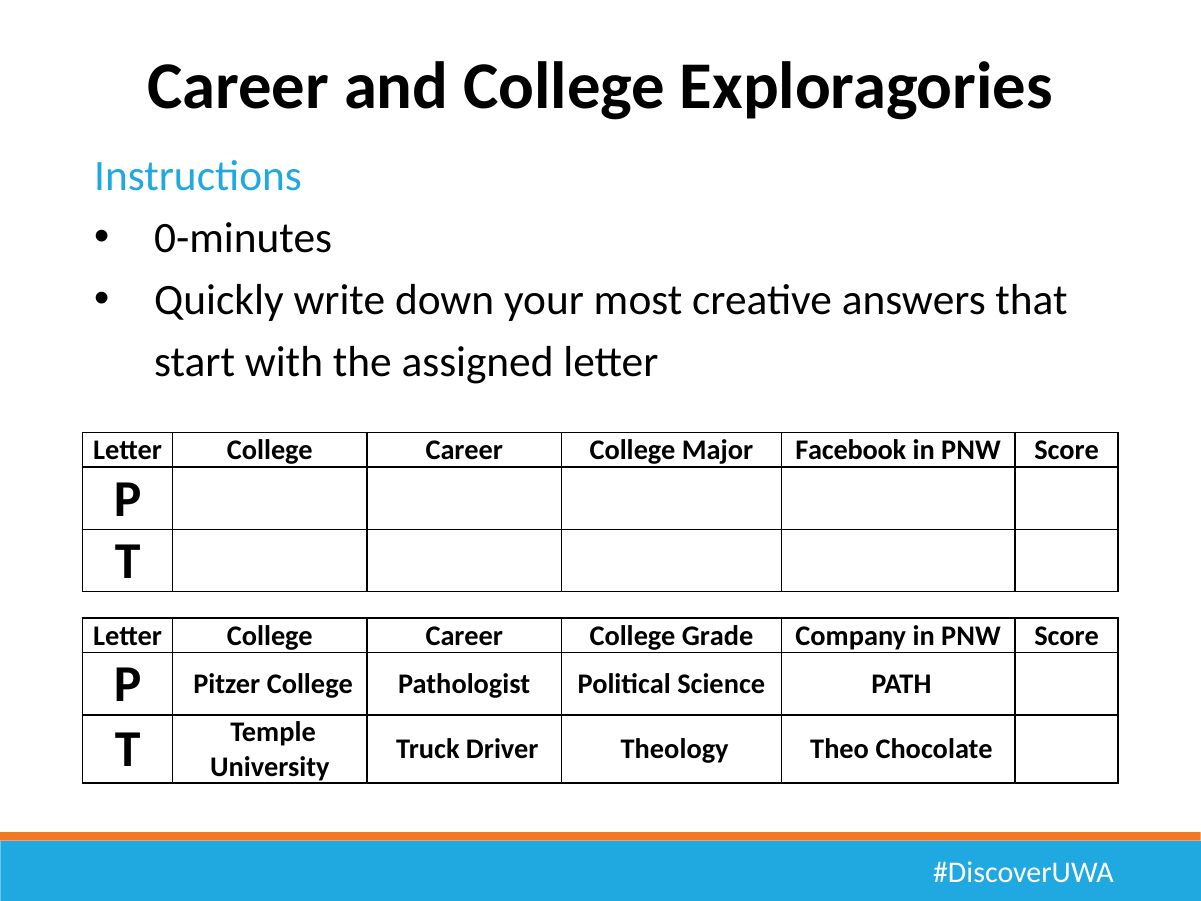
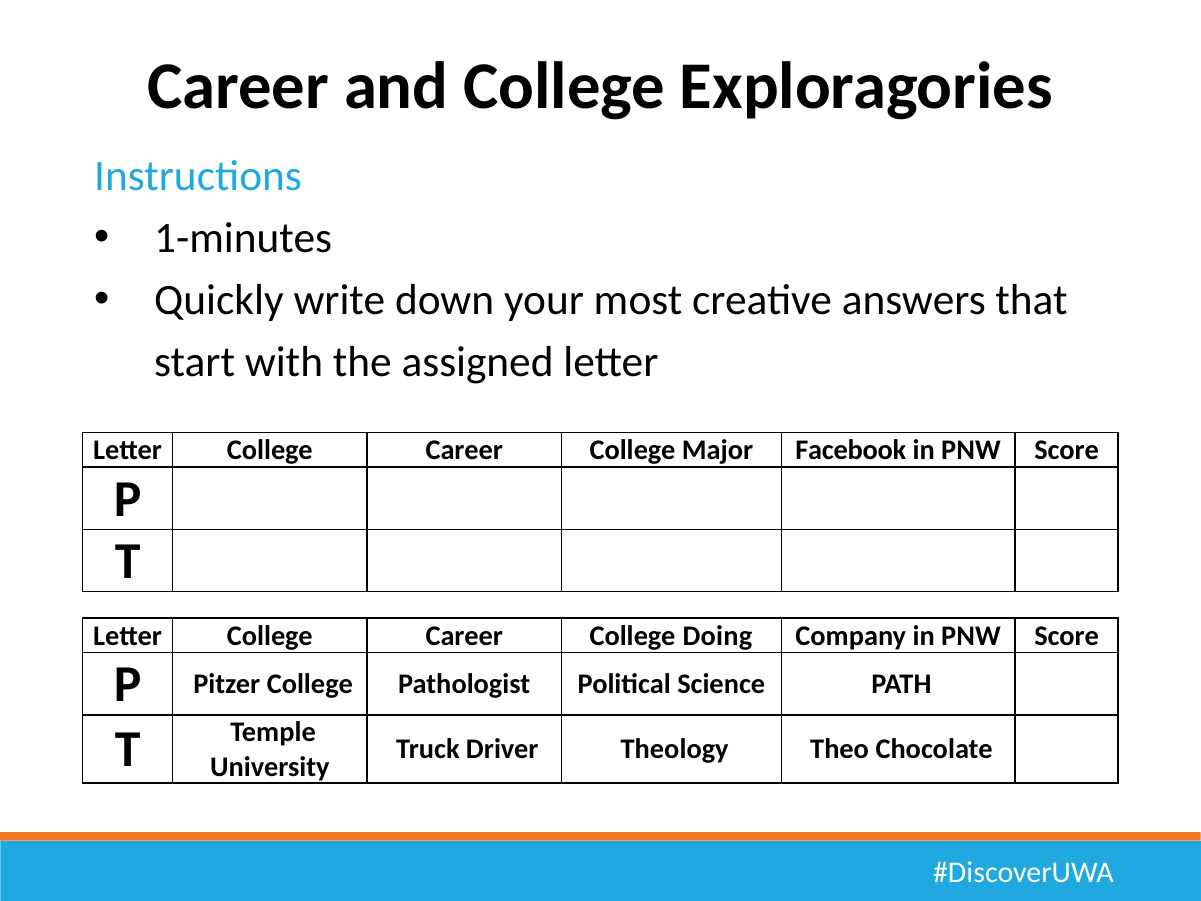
0-minutes: 0-minutes -> 1-minutes (243, 238)
Grade: Grade -> Doing (717, 636)
